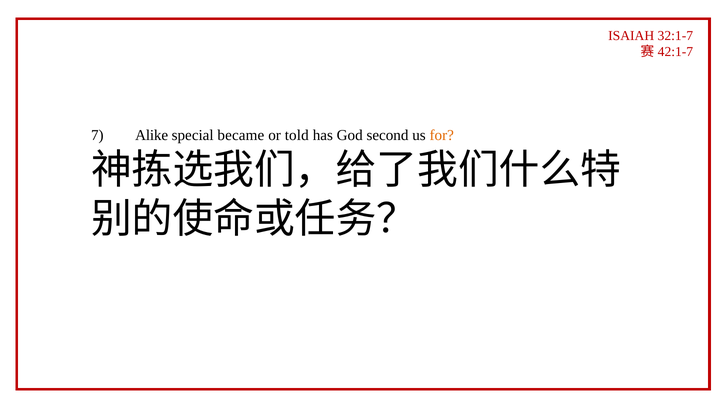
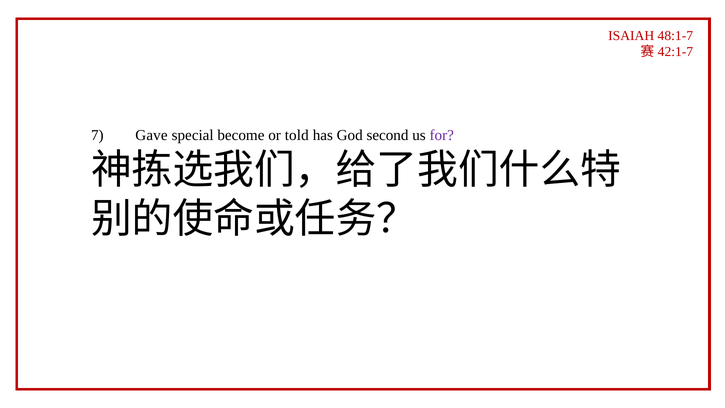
32:1-7: 32:1-7 -> 48:1-7 (675, 36)
Alike: Alike -> Gave (151, 135)
became: became -> become (241, 135)
for colour: orange -> purple (442, 135)
